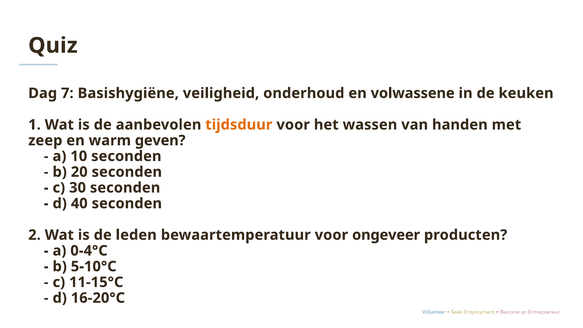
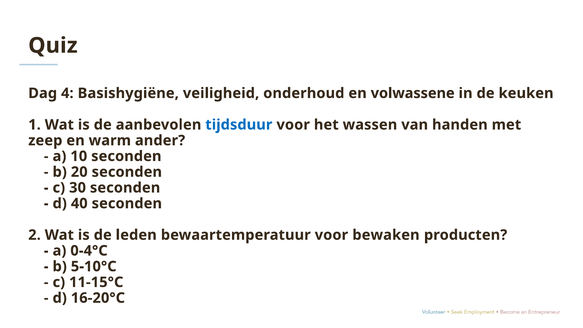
7: 7 -> 4 (67, 93)
tijdsduur colour: orange -> blue (239, 125)
geven: geven -> ander (160, 140)
ongeveer: ongeveer -> bewaken (386, 235)
